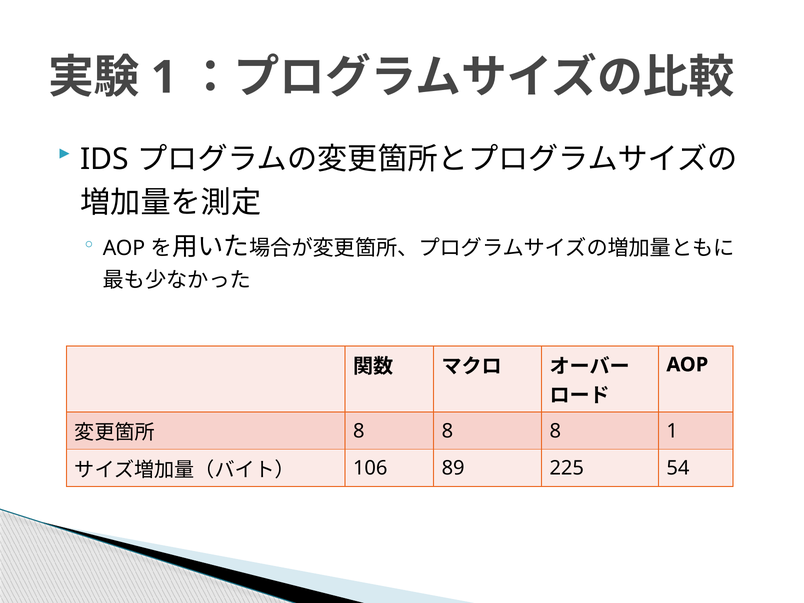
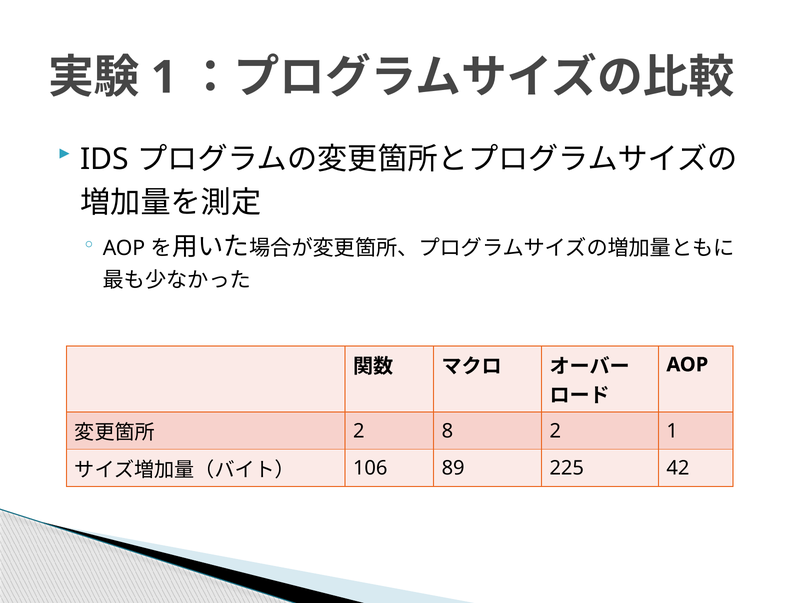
8: 8 -> 2 (359, 431)
8: 8 -> 2 (555, 431)
54: 54 -> 42 (678, 468)
